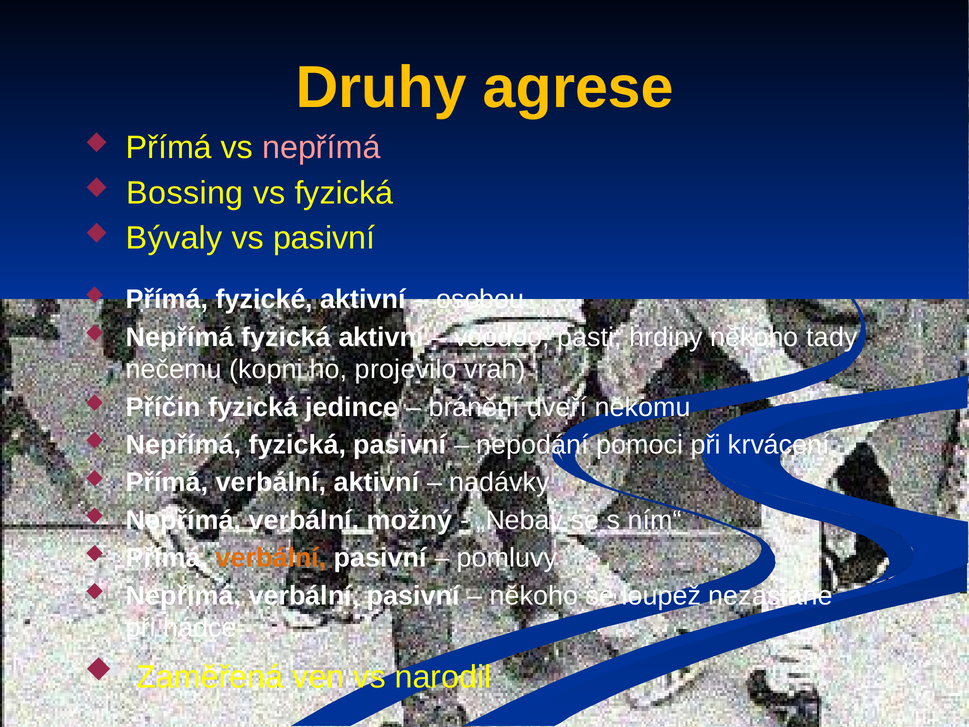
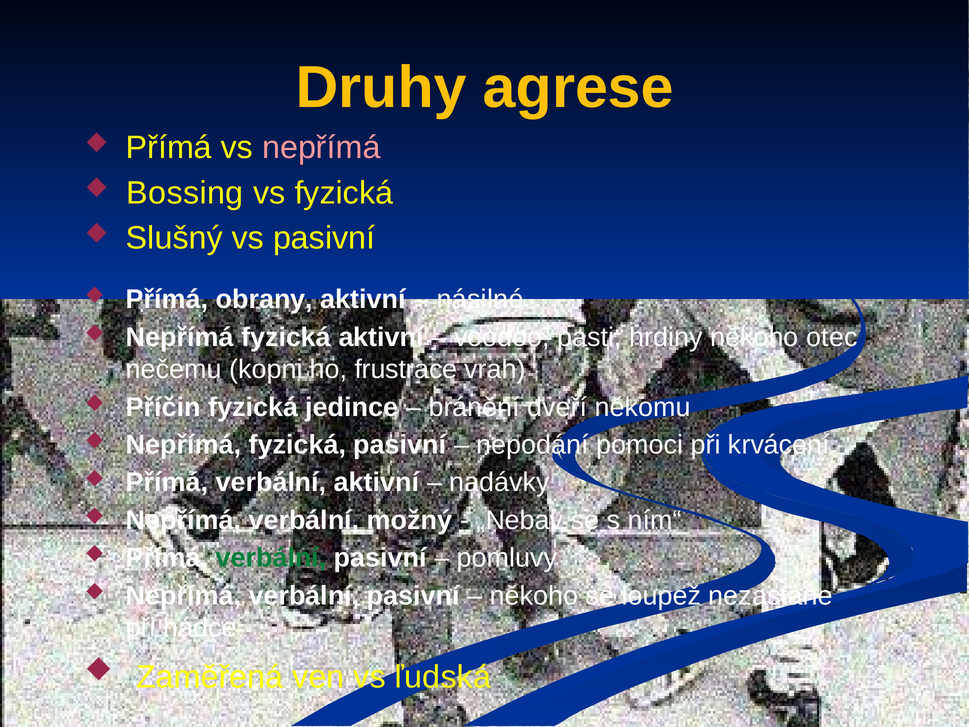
Bývaly: Bývaly -> Slušný (174, 238)
fyzické: fyzické -> obrany (264, 299)
osobou: osobou -> násilné (480, 299)
tady: tady -> otec (832, 337)
projevilo: projevilo -> frustrace (406, 369)
verbální colour: orange -> green (271, 558)
narodil: narodil -> ľudská (443, 677)
